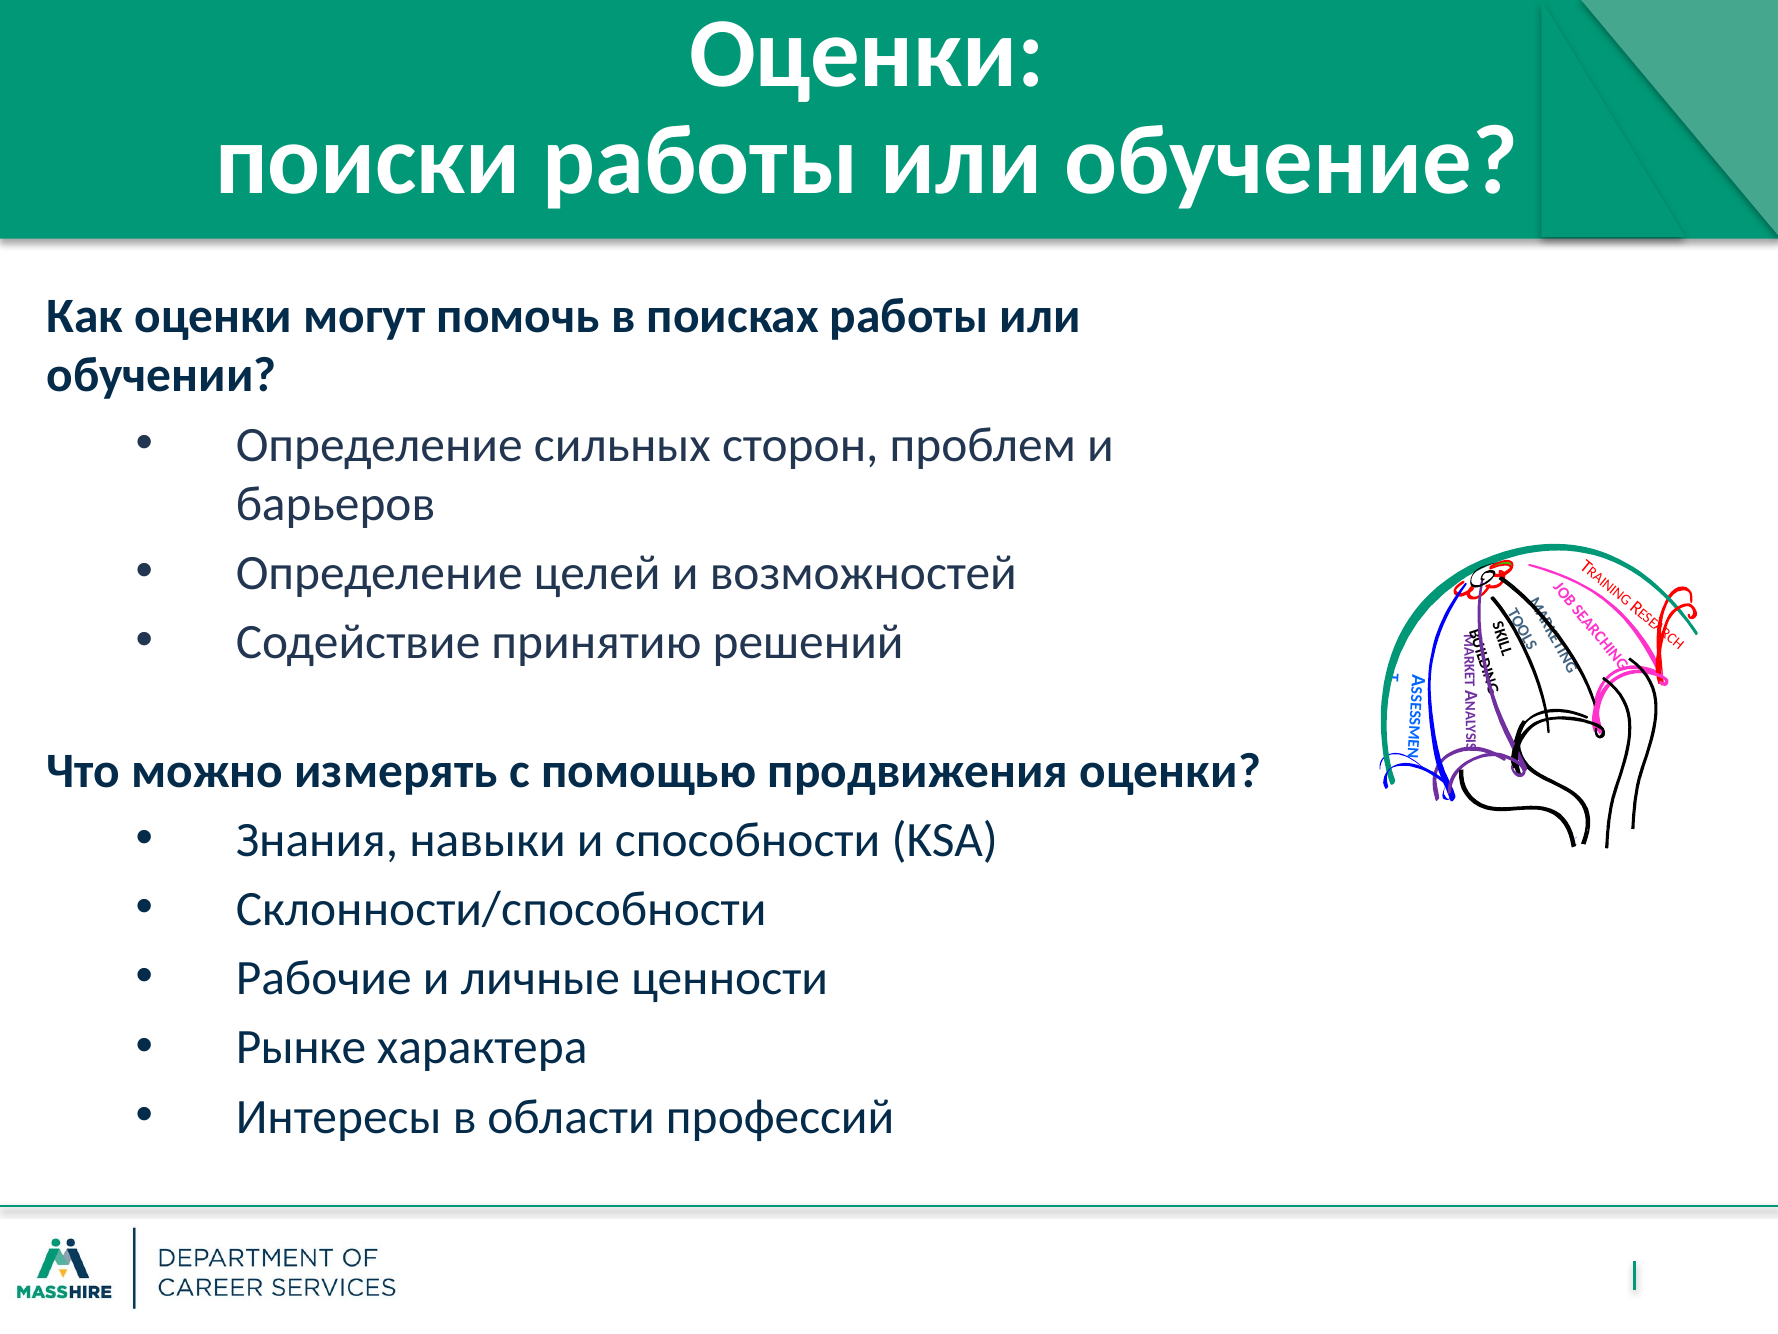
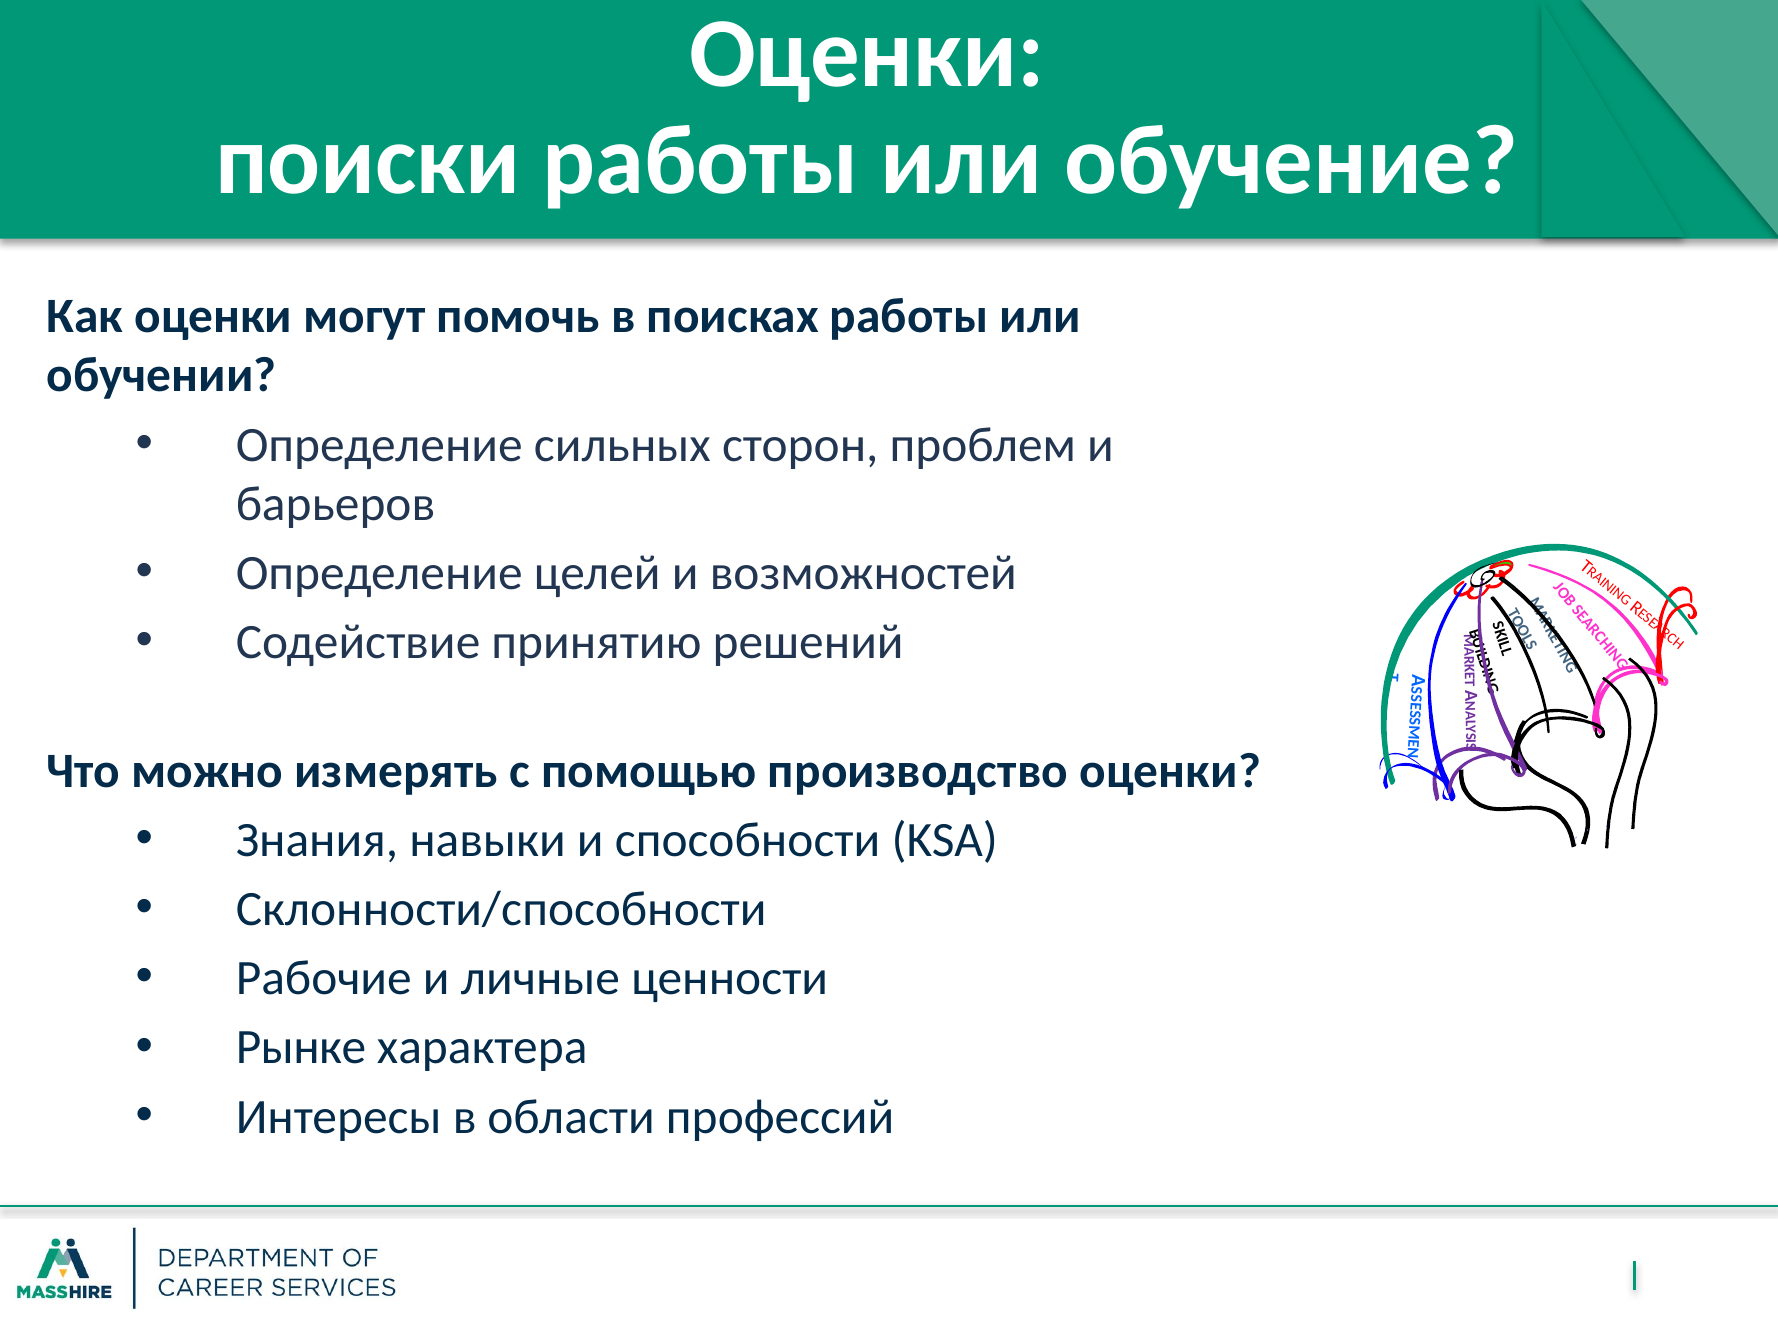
продвижения: продвижения -> производство (918, 771)
